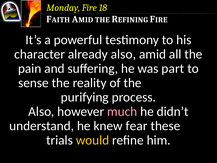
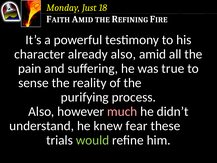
Fire: Fire -> Just (89, 8)
part: part -> true (173, 68)
would colour: yellow -> light green (93, 140)
